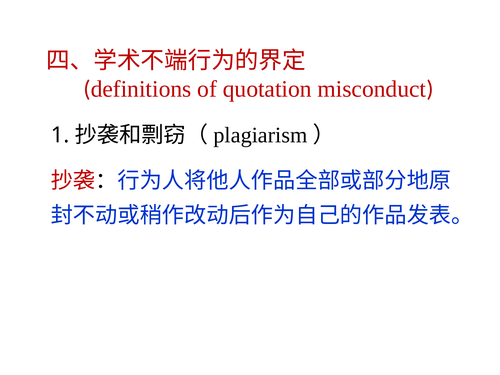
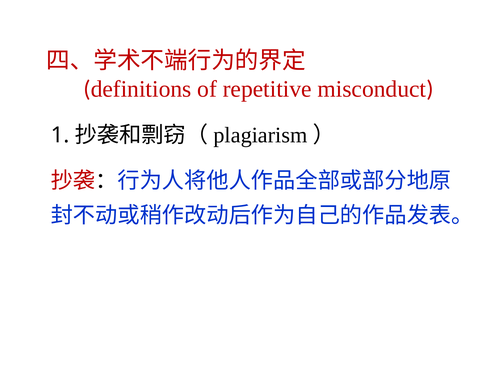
quotation: quotation -> repetitive (267, 89)
